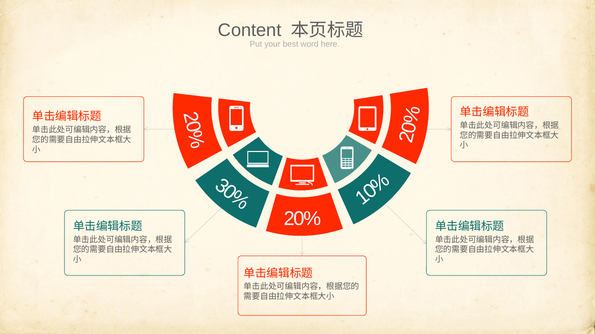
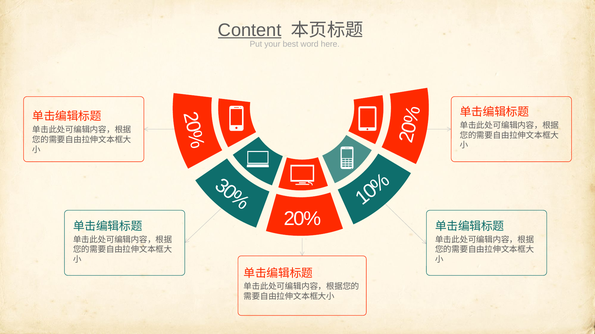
Content underline: none -> present (250, 30)
